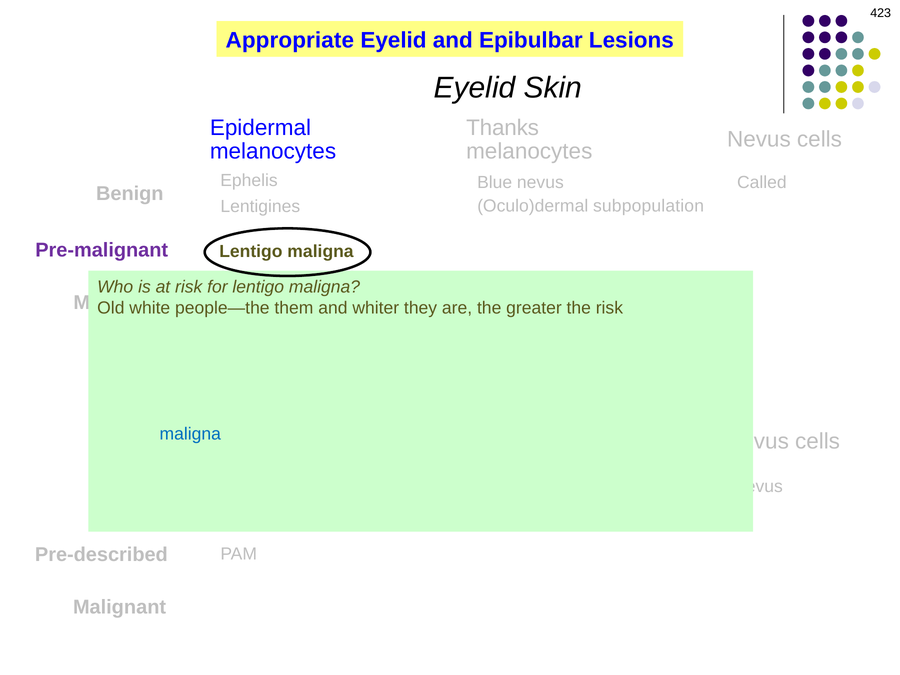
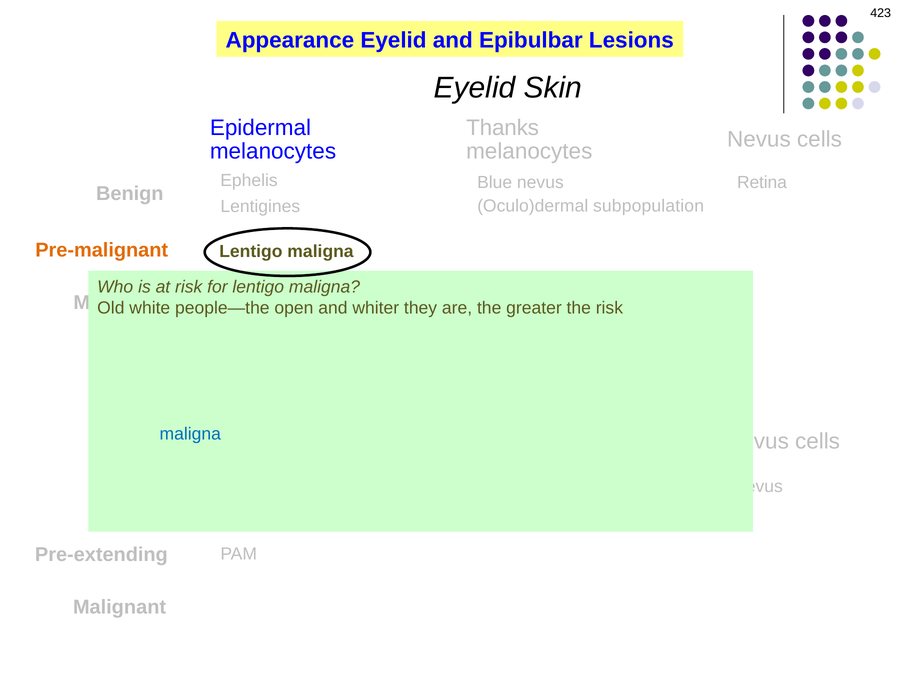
Appropriate: Appropriate -> Appearance (290, 41)
Called: Called -> Retina (762, 182)
Pre-malignant colour: purple -> orange (102, 250)
people—the them: them -> open (294, 308)
Pre-described: Pre-described -> Pre-extending (101, 554)
